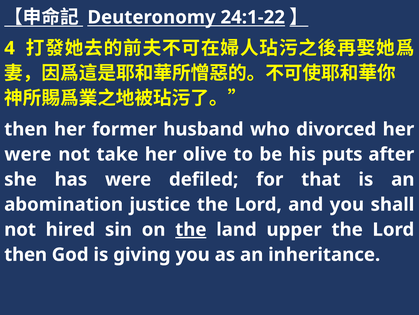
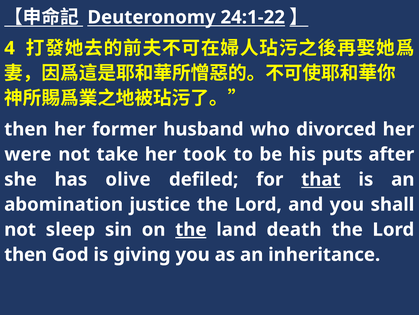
olive: olive -> took (205, 154)
has were: were -> olive (128, 179)
that underline: none -> present (321, 179)
hired: hired -> sleep (70, 229)
upper: upper -> death (294, 229)
